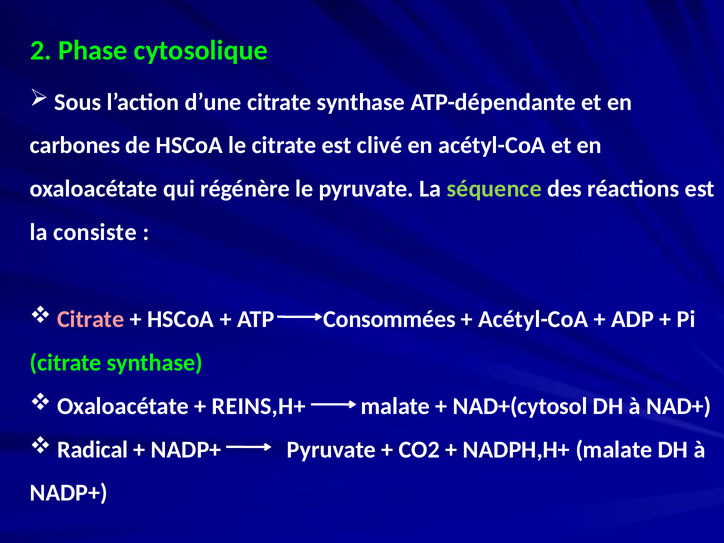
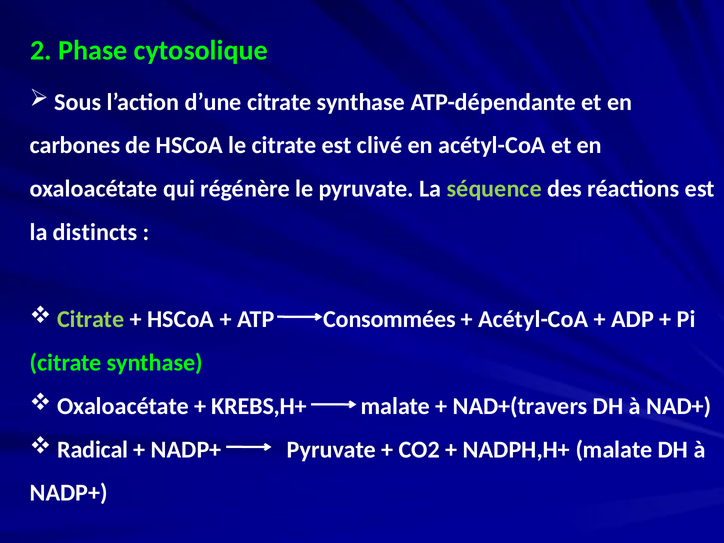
consiste: consiste -> distincts (95, 232)
Citrate colour: pink -> light green (91, 319)
REINS,H+: REINS,H+ -> KREBS,H+ (259, 406)
NAD+(cytosol: NAD+(cytosol -> NAD+(travers (520, 406)
